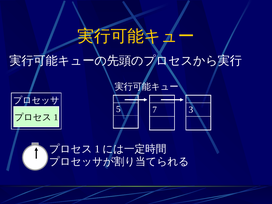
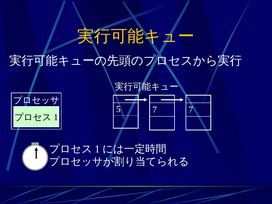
7 3: 3 -> 7 (191, 110)
